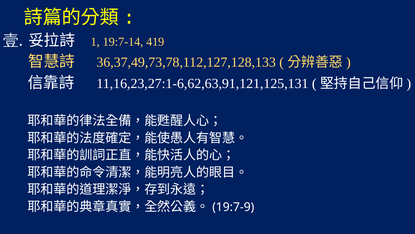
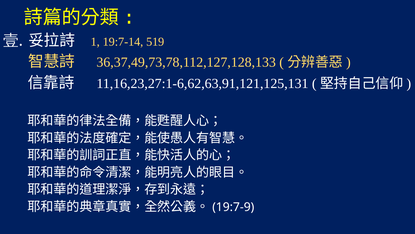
419: 419 -> 519 (155, 42)
